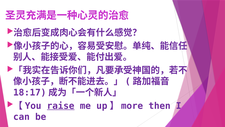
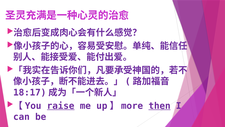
then underline: none -> present (160, 105)
